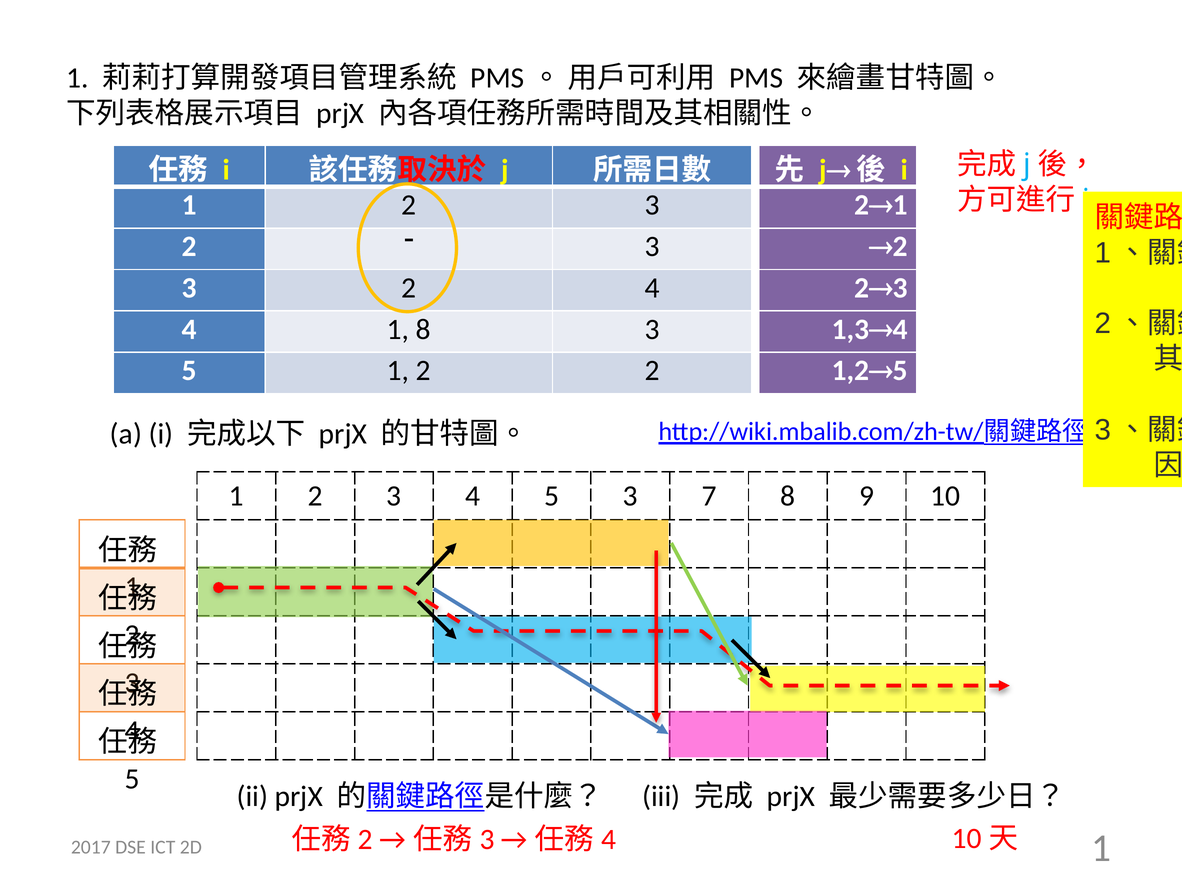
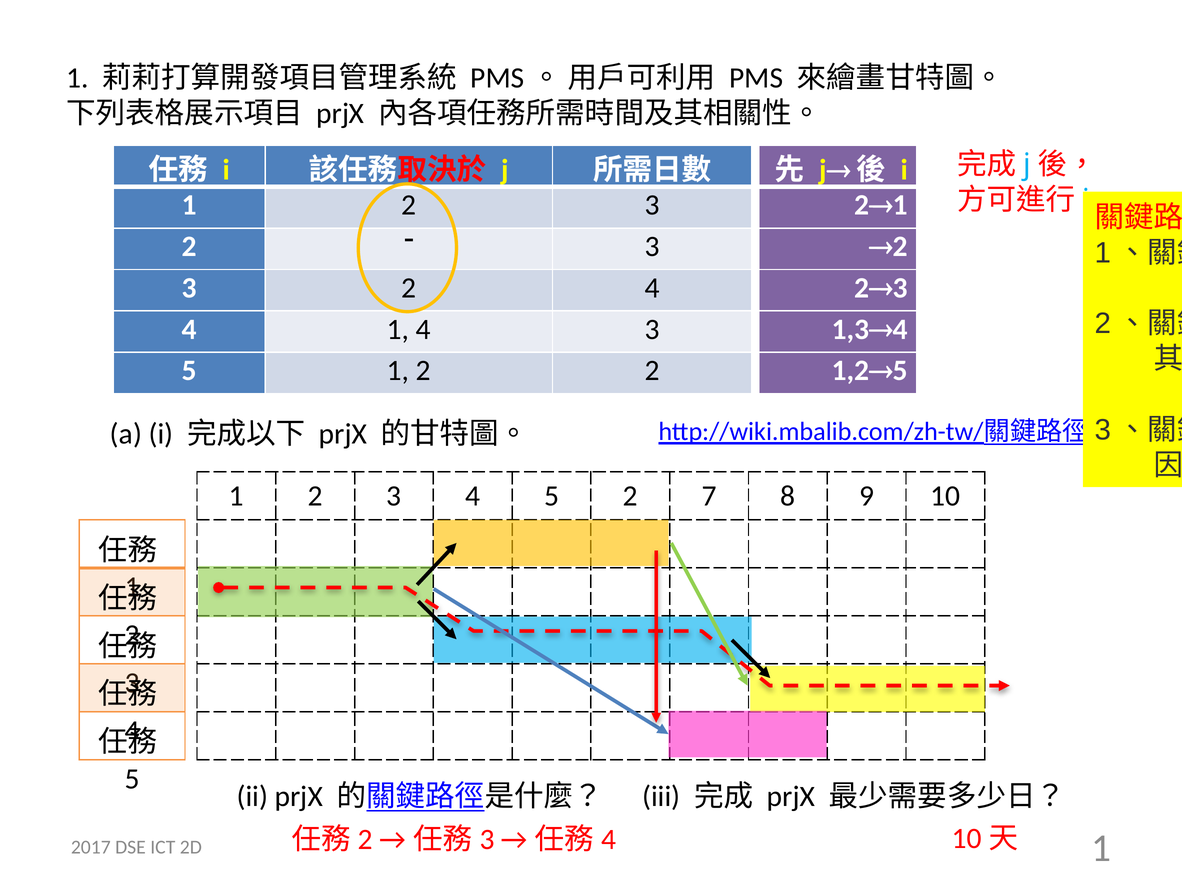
1 8: 8 -> 4 (423, 329)
5 3: 3 -> 2 (630, 496)
